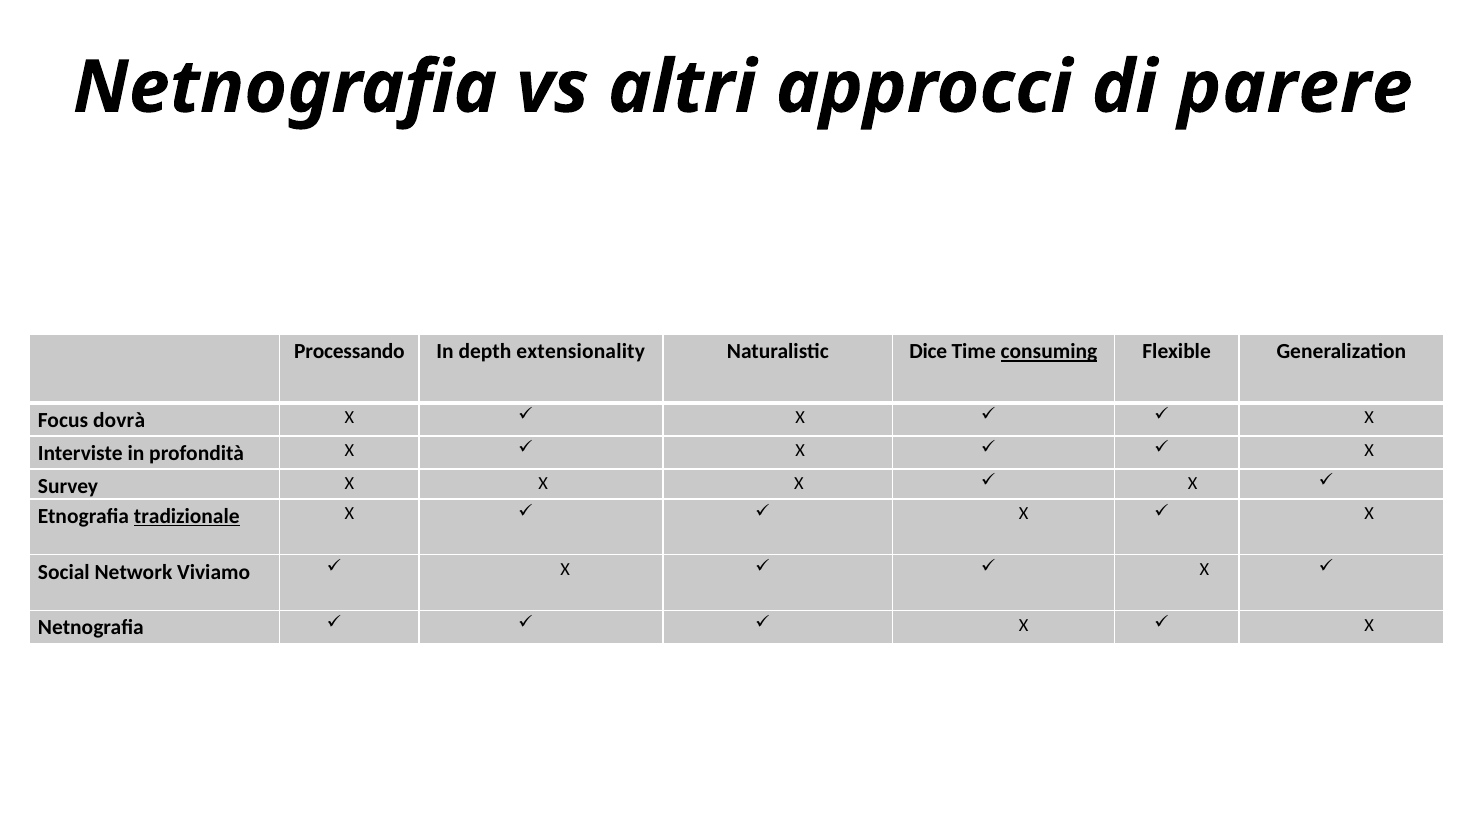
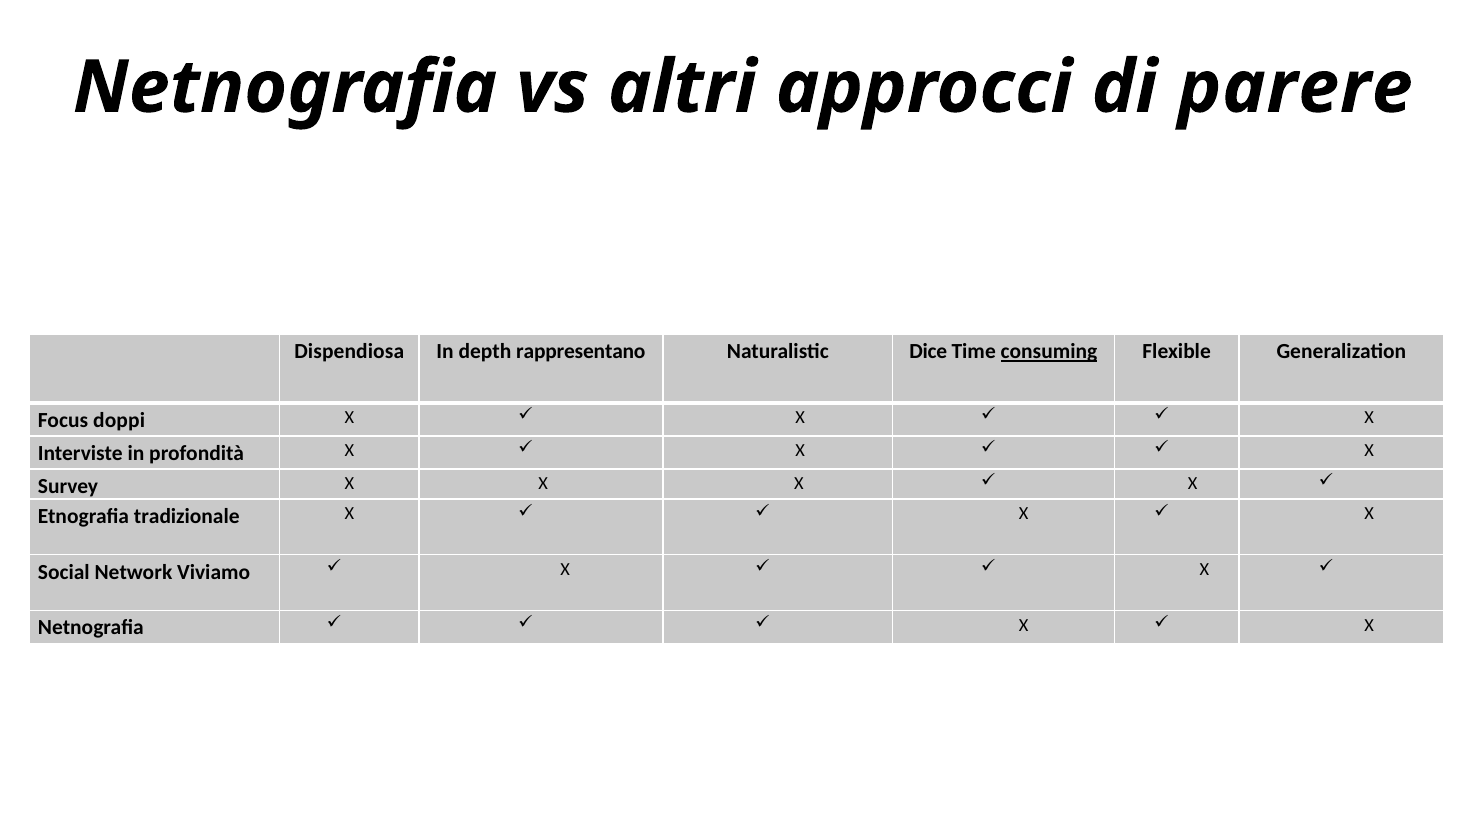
Processando: Processando -> Dispendiosa (349, 352)
extensionality: extensionality -> rappresentano (581, 352)
dovrà: dovrà -> doppi (119, 420)
tradizionale underline: present -> none (187, 516)
